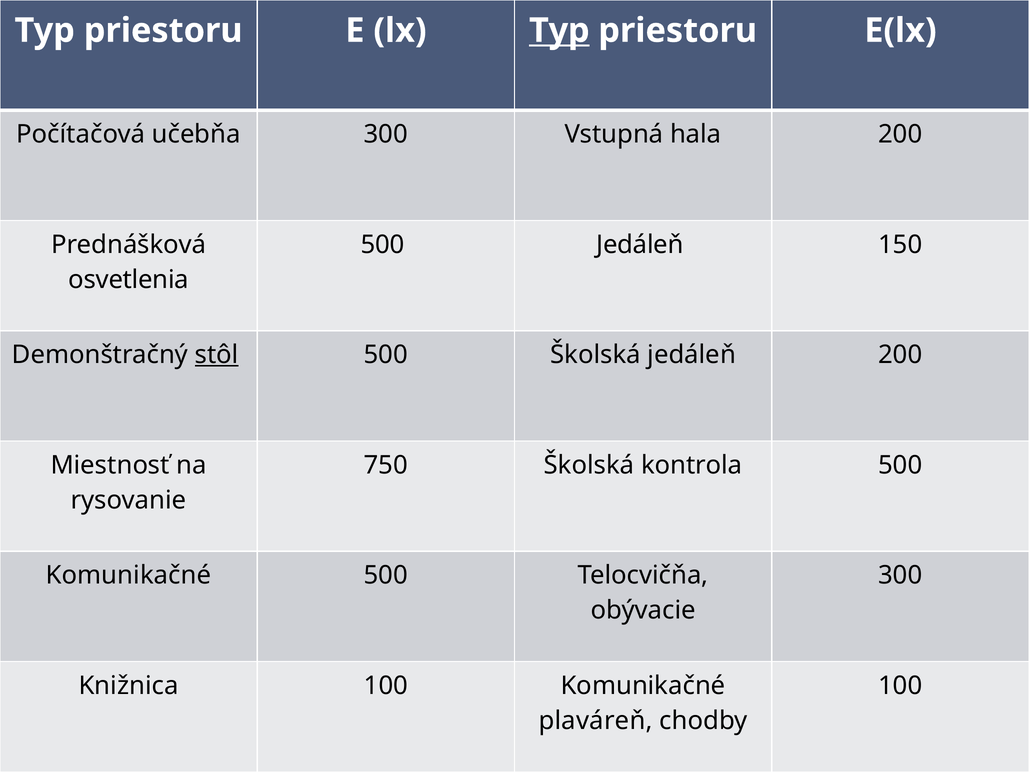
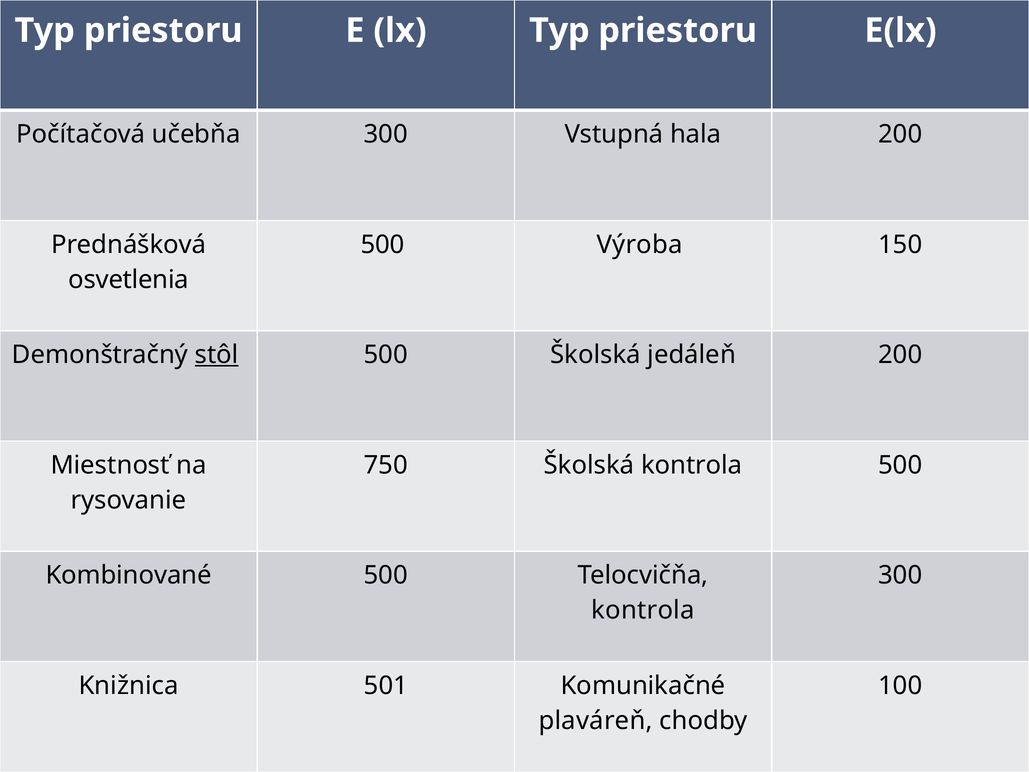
Typ underline: present -> none (559, 31)
500 Jedáleň: Jedáleň -> Výroba (640, 245)
Komunikačné: Komunikačné -> Kombinované (129, 575)
obývacie: obývacie -> kontrola (643, 610)
Knižnica 100: 100 -> 501 (386, 685)
